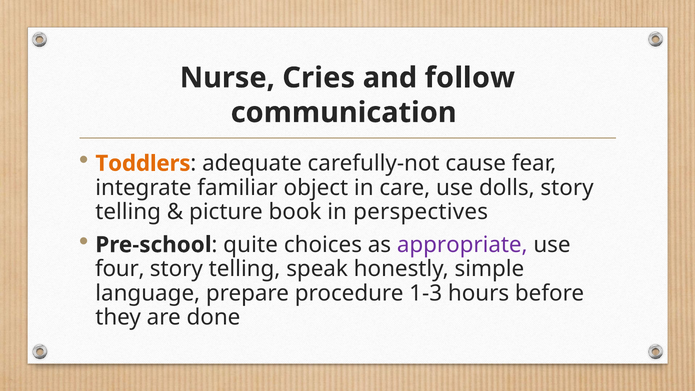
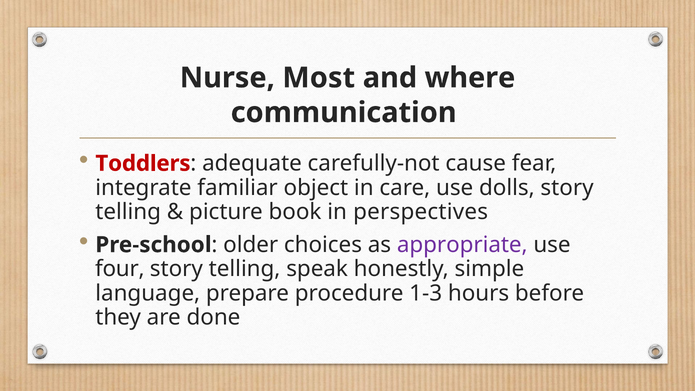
Cries: Cries -> Most (319, 78)
follow: follow -> where (470, 78)
Toddlers colour: orange -> red (143, 163)
quite: quite -> older (251, 245)
